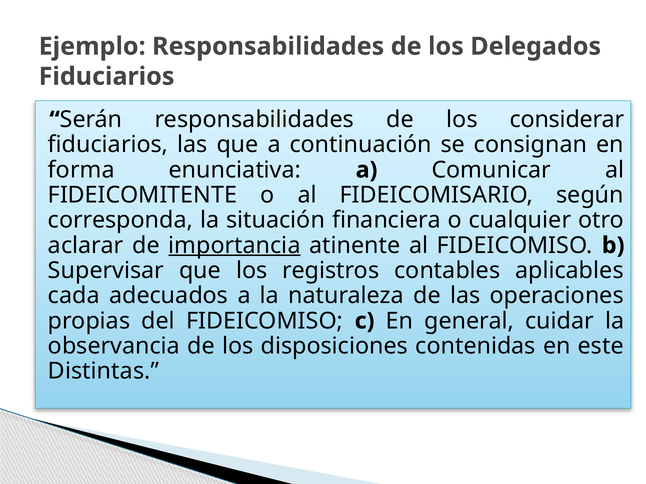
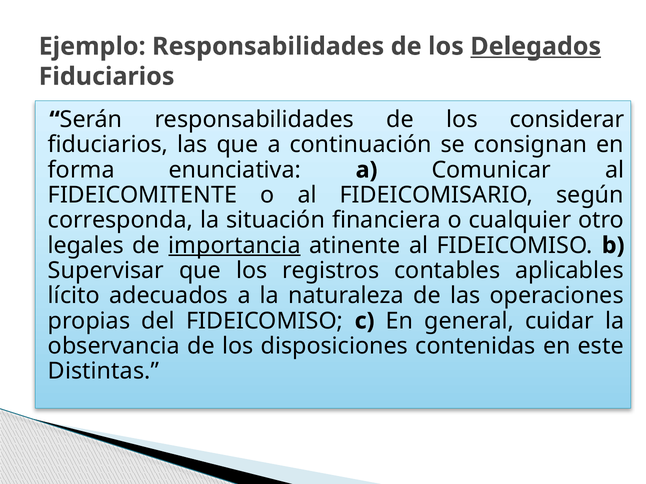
Delegados underline: none -> present (536, 46)
aclarar: aclarar -> legales (86, 246)
cada: cada -> lícito (74, 296)
